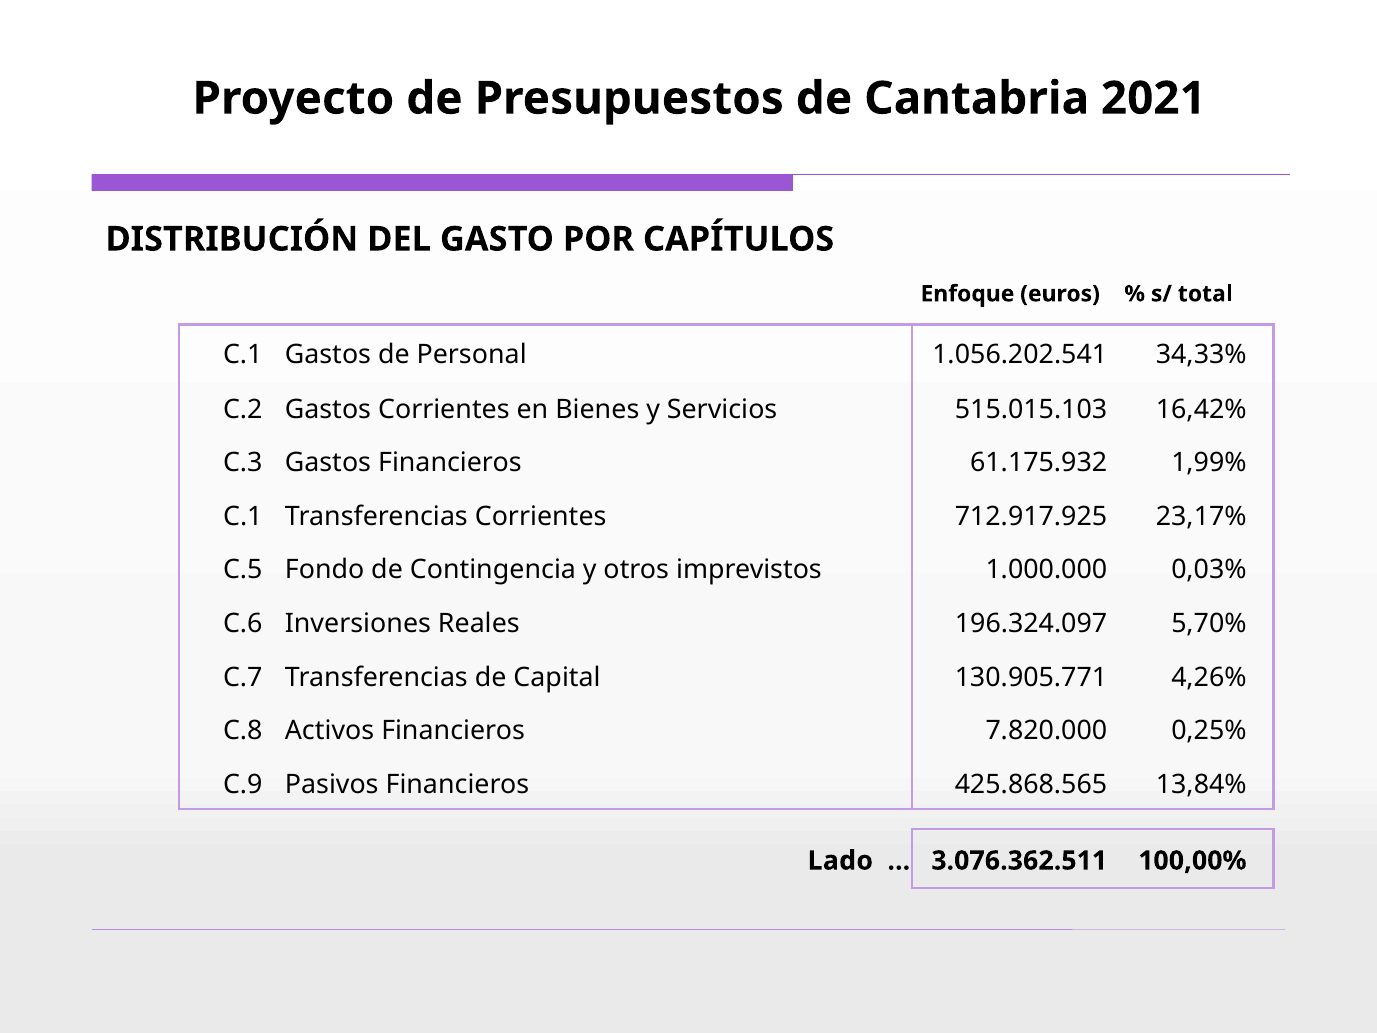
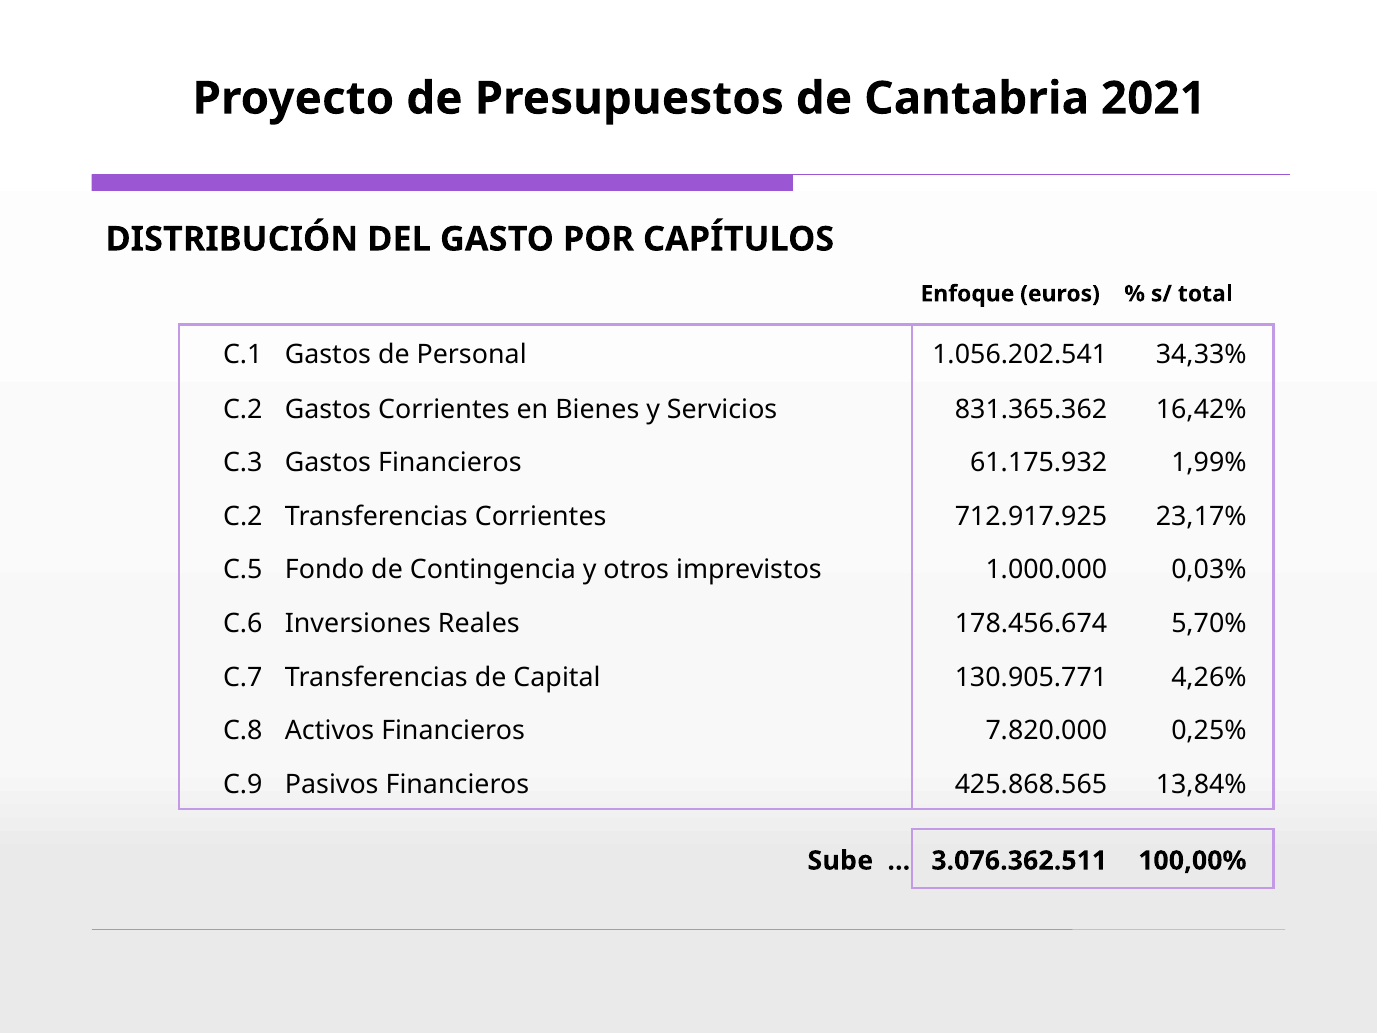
515.015.103: 515.015.103 -> 831.365.362 (1031, 409)
C.1: C.1 -> C.2 (243, 516)
196.324.097: 196.324.097 -> 178.456.674 (1031, 624)
Lado: Lado -> Sube (840, 861)
